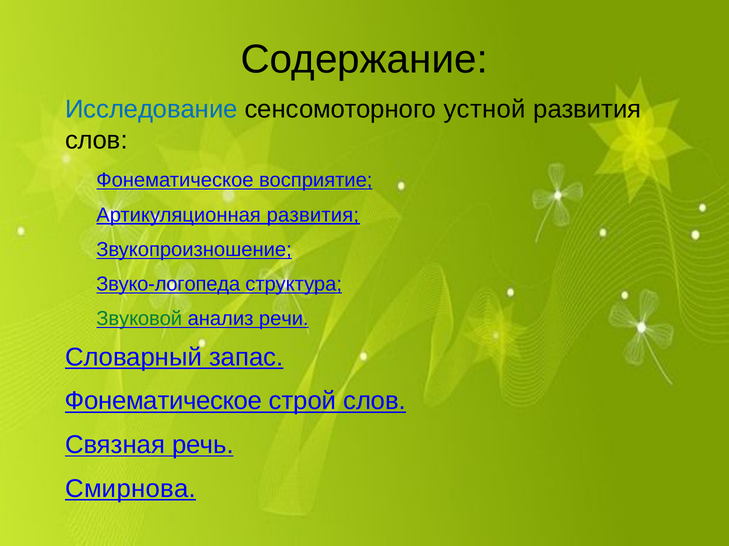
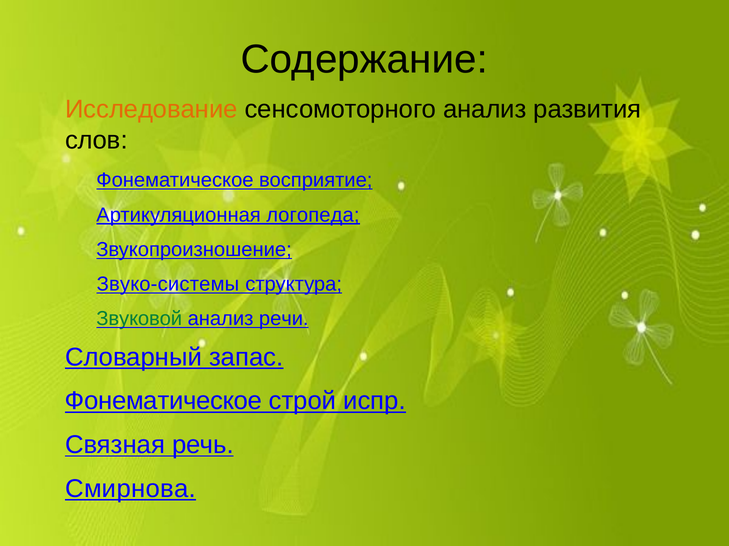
Исследование colour: blue -> orange (151, 109)
сенсомоторного устной: устной -> анализ (485, 109)
Артикуляционная развития: развития -> логопеда (313, 215)
Звуко-логопеда: Звуко-логопеда -> Звуко-системы (168, 284)
строй слов: слов -> испр (375, 401)
